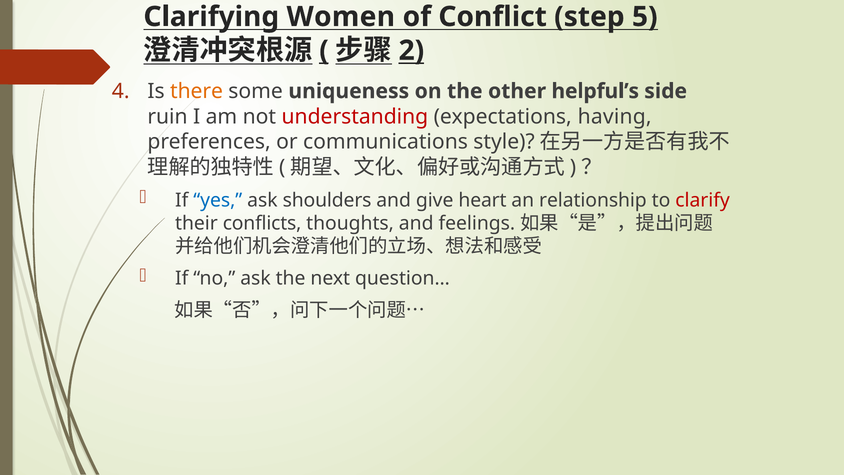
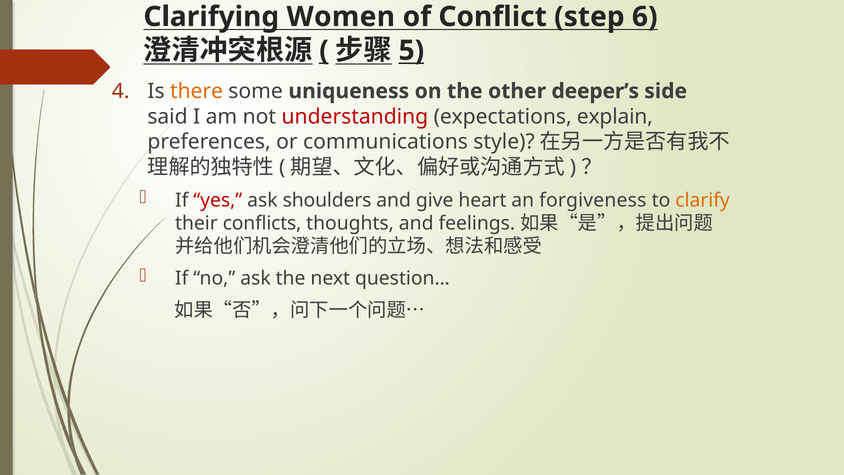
5: 5 -> 6 (645, 17)
2: 2 -> 5 (411, 51)
helpful’s: helpful’s -> deeper’s (595, 91)
ruin: ruin -> said (168, 116)
having: having -> explain (615, 116)
yes colour: blue -> red (218, 200)
relationship: relationship -> forgiveness (593, 200)
clarify colour: red -> orange (703, 200)
